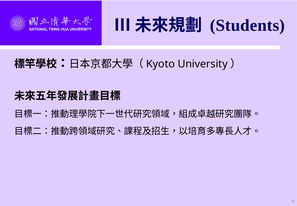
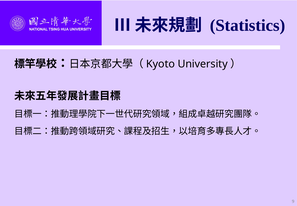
Students: Students -> Statistics (248, 25)
